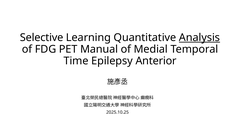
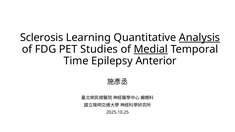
Selective: Selective -> Sclerosis (42, 38)
Manual: Manual -> Studies (99, 49)
Medial underline: none -> present (151, 49)
